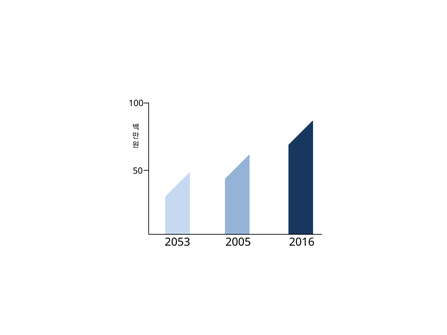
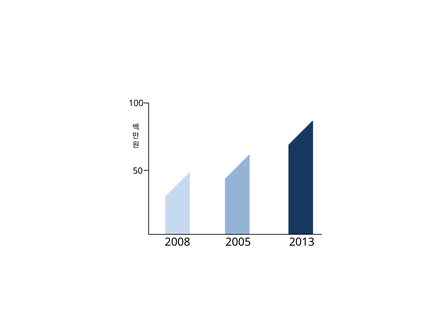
2053: 2053 -> 2008 (178, 242)
2016: 2016 -> 2013 (302, 242)
